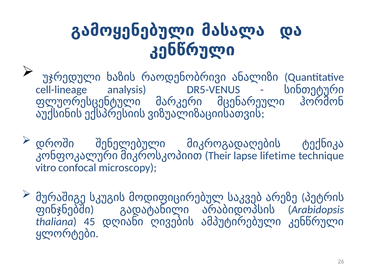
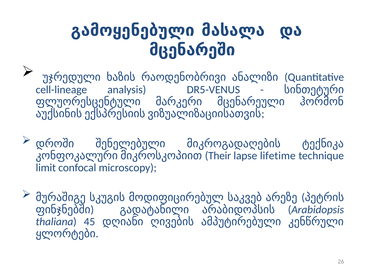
კენწრული: კენწრული -> მცენარეში (192, 50)
vitro: vitro -> limit (46, 168)
